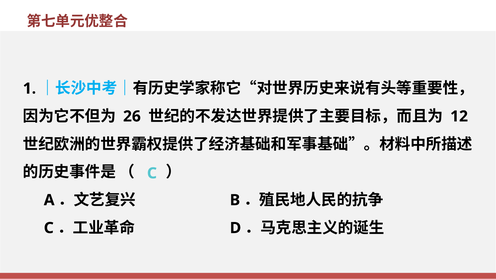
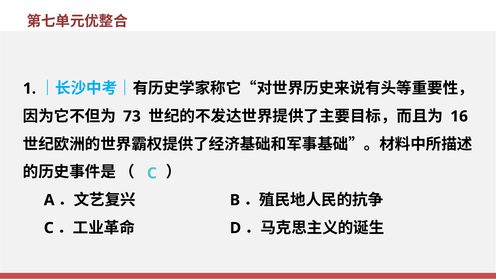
26: 26 -> 73 (132, 116)
12: 12 -> 16 (459, 116)
